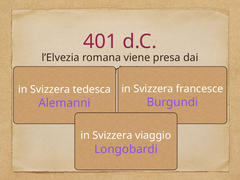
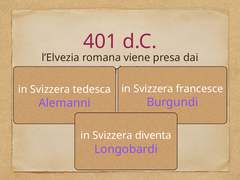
viaggio: viaggio -> diventa (153, 135)
